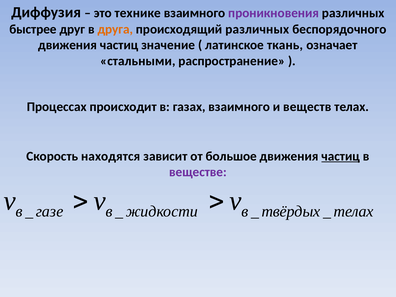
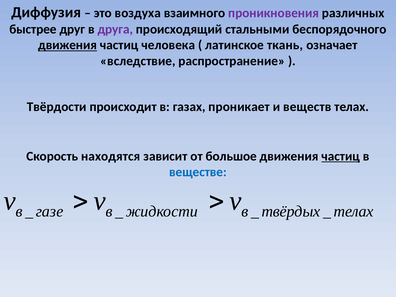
технике: технике -> воздуха (138, 13)
друга colour: orange -> purple (115, 29)
происходящий различных: различных -> стальными (257, 29)
движения underline: none -> present (68, 45)
значение: значение -> человека (168, 45)
стальными: стальными -> вследствие (138, 61)
Процессах: Процессах -> Твёрдости (57, 107)
газах взаимного: взаимного -> проникает (239, 107)
веществе colour: purple -> blue (198, 172)
